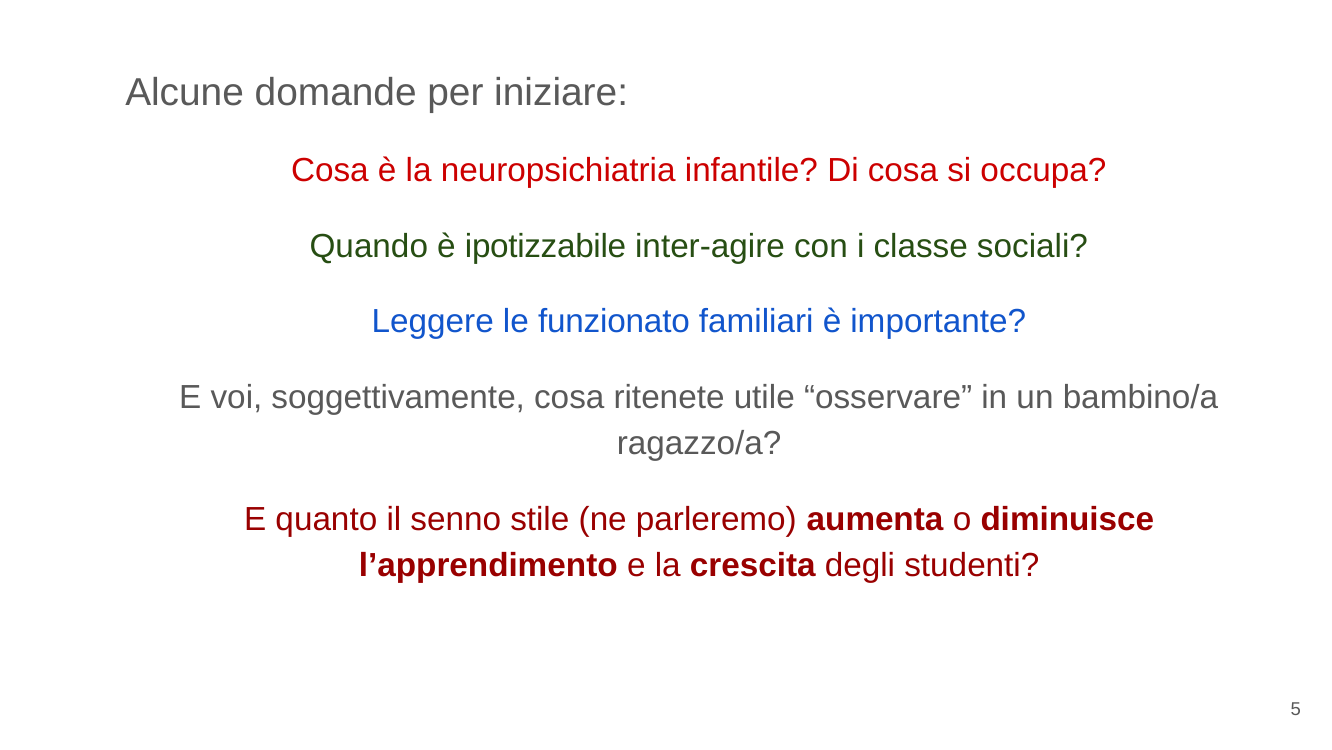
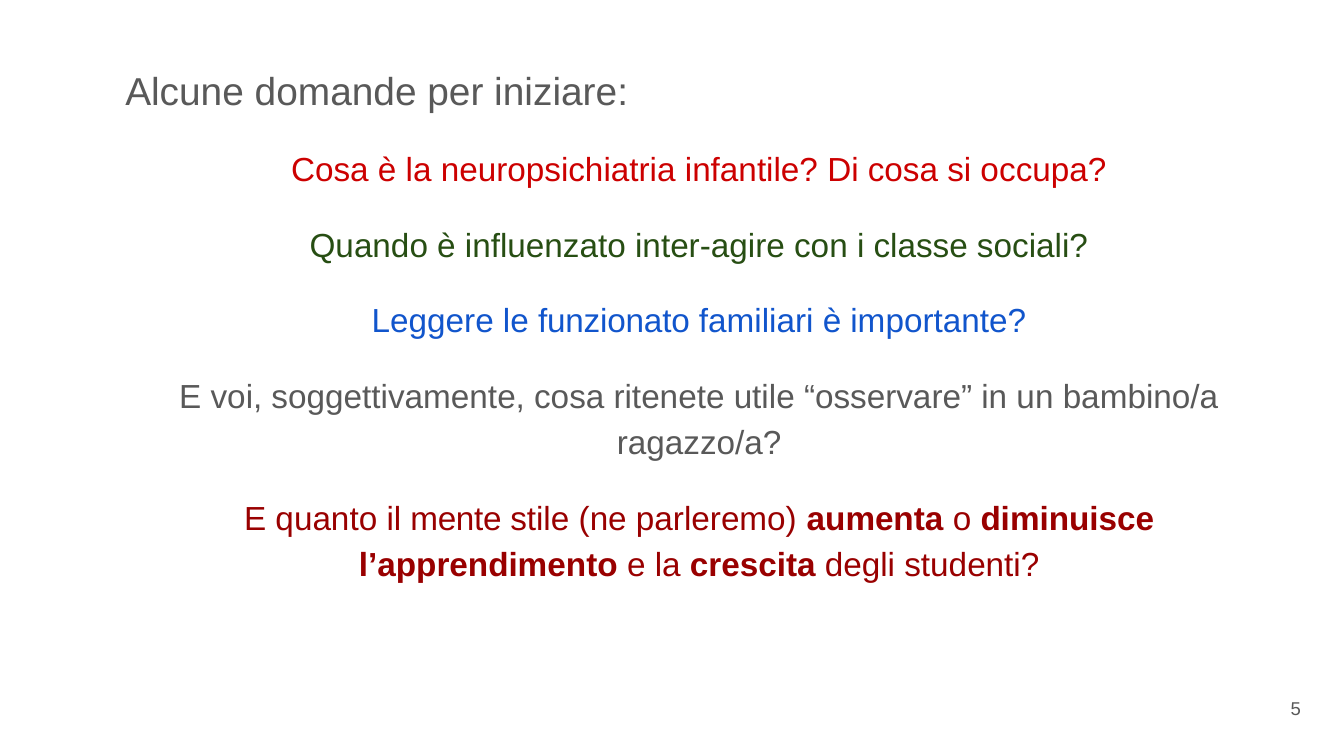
ipotizzabile: ipotizzabile -> influenzato (545, 246)
senno: senno -> mente (456, 519)
